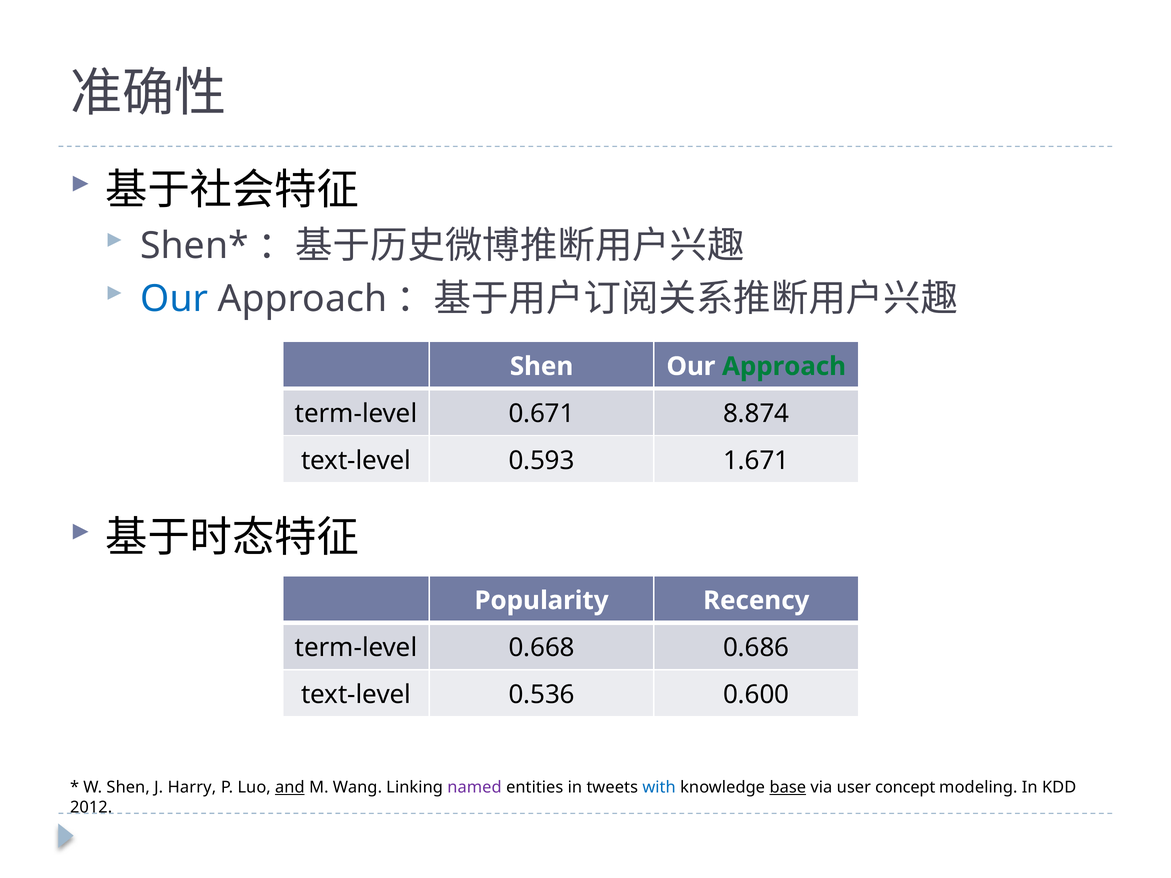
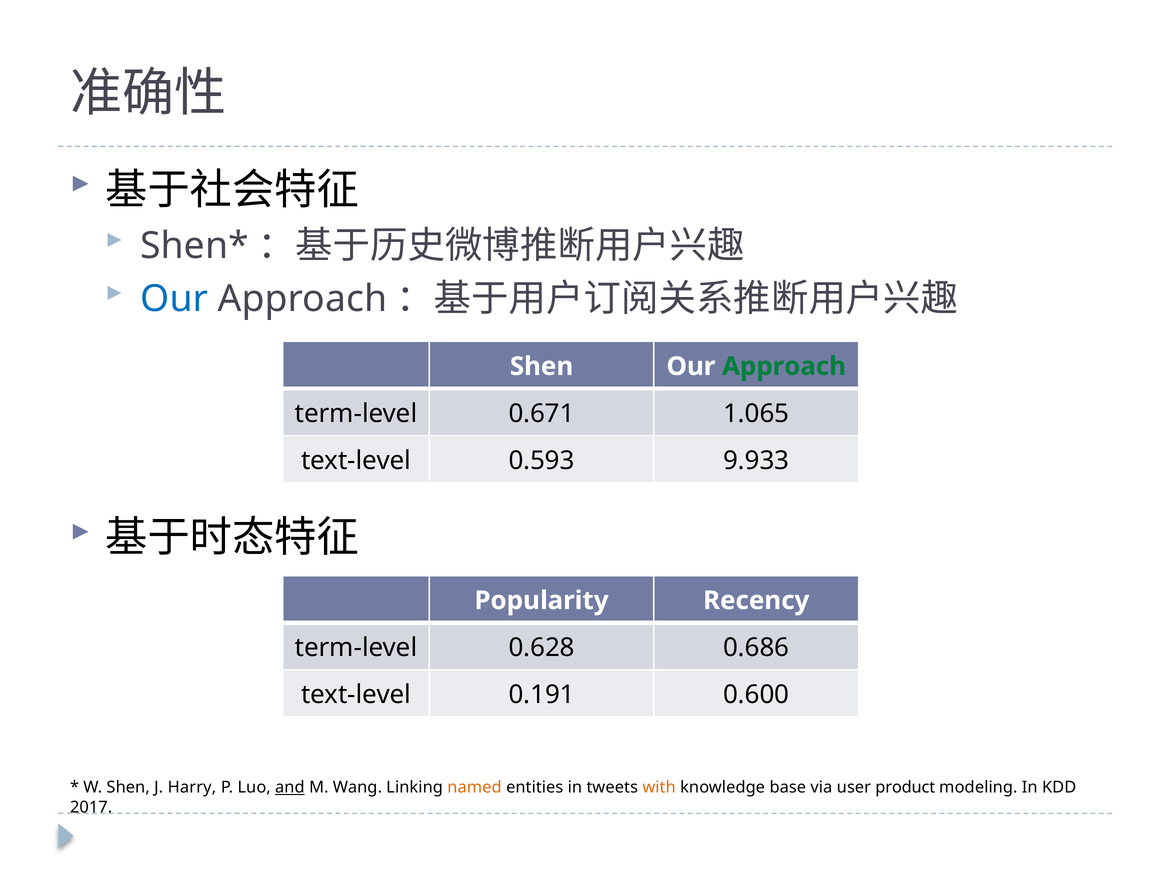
8.874: 8.874 -> 1.065 (756, 414)
1.671: 1.671 -> 9.933 (756, 461)
0.668: 0.668 -> 0.628 (542, 648)
0.536: 0.536 -> 0.191 (542, 695)
named colour: purple -> orange (474, 788)
with colour: blue -> orange (659, 788)
base underline: present -> none (788, 788)
concept: concept -> product (905, 788)
2012: 2012 -> 2017 (91, 808)
